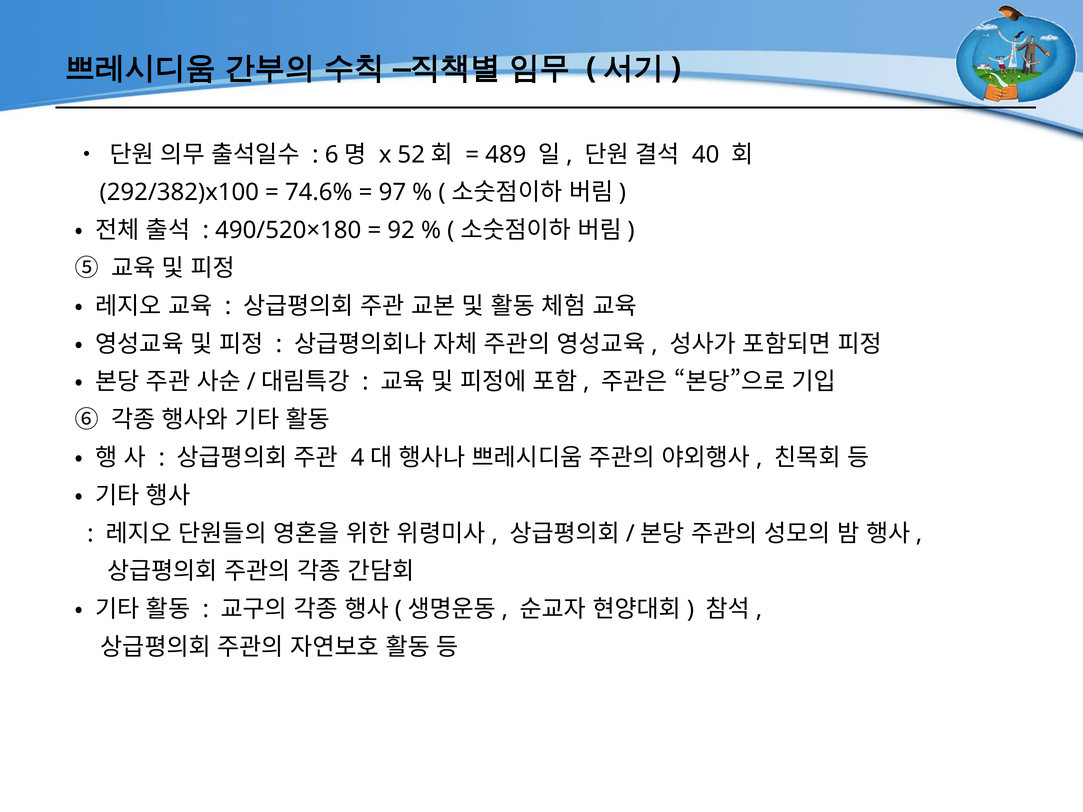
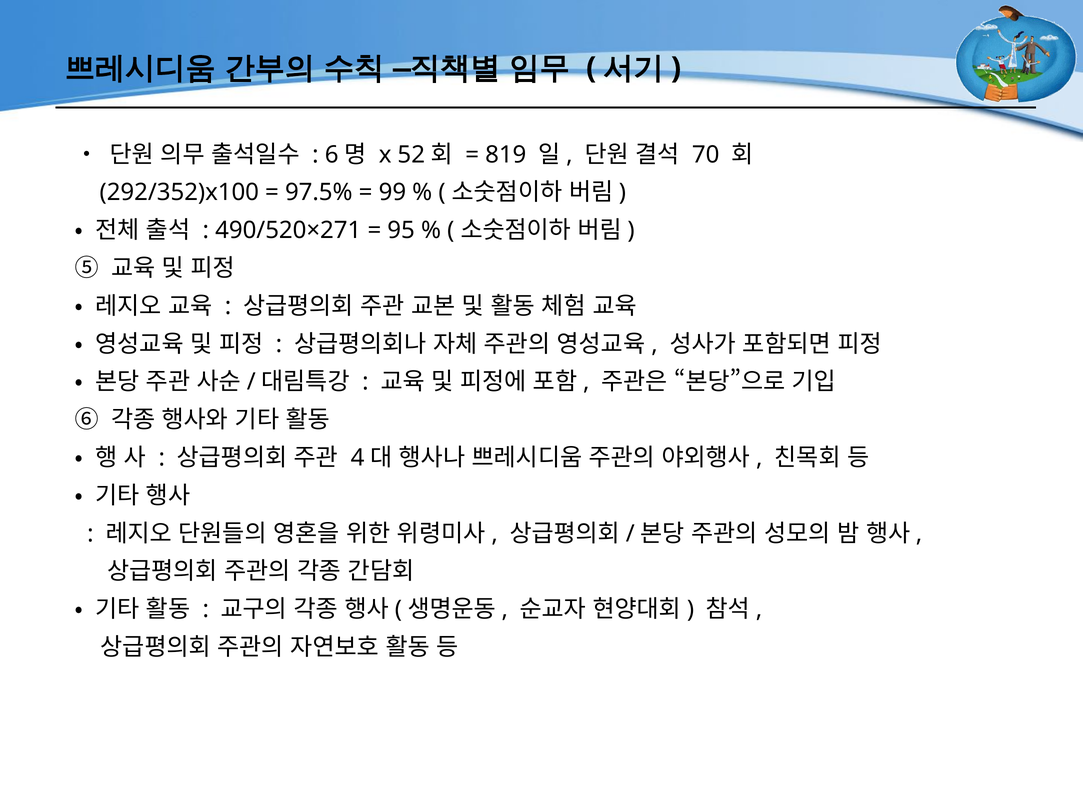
489: 489 -> 819 (506, 155)
40: 40 -> 70 (706, 155)
292/382)x100: 292/382)x100 -> 292/352)x100 (179, 193)
74.6%: 74.6% -> 97.5% (319, 193)
97: 97 -> 99 (392, 193)
490/520×180: 490/520×180 -> 490/520×271 (288, 230)
92: 92 -> 95 (401, 230)
